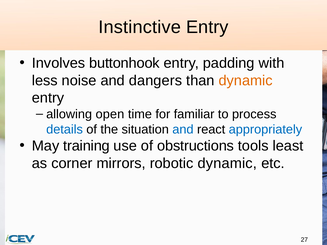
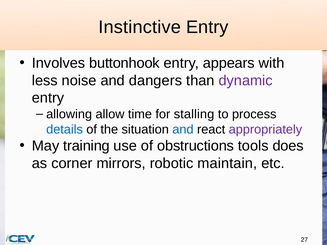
padding: padding -> appears (229, 63)
dynamic colour: orange -> purple (246, 81)
open: open -> allow (110, 114)
familiar: familiar -> stalling (194, 114)
appropriately colour: blue -> purple (265, 130)
least: least -> does (288, 146)
robotic dynamic: dynamic -> maintain (227, 163)
